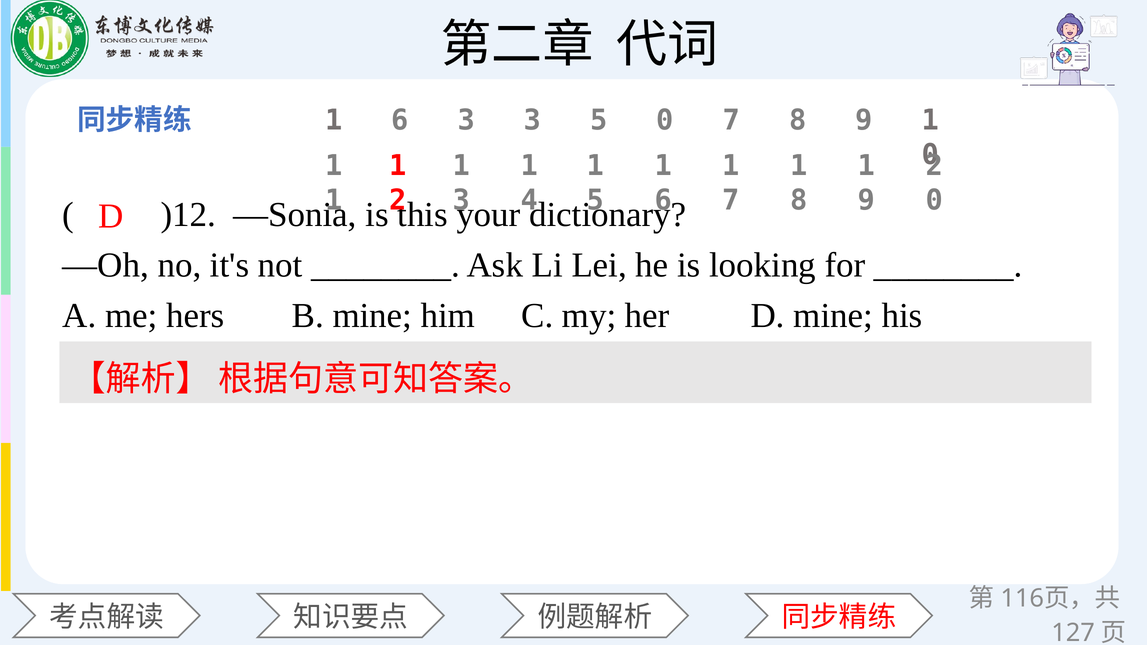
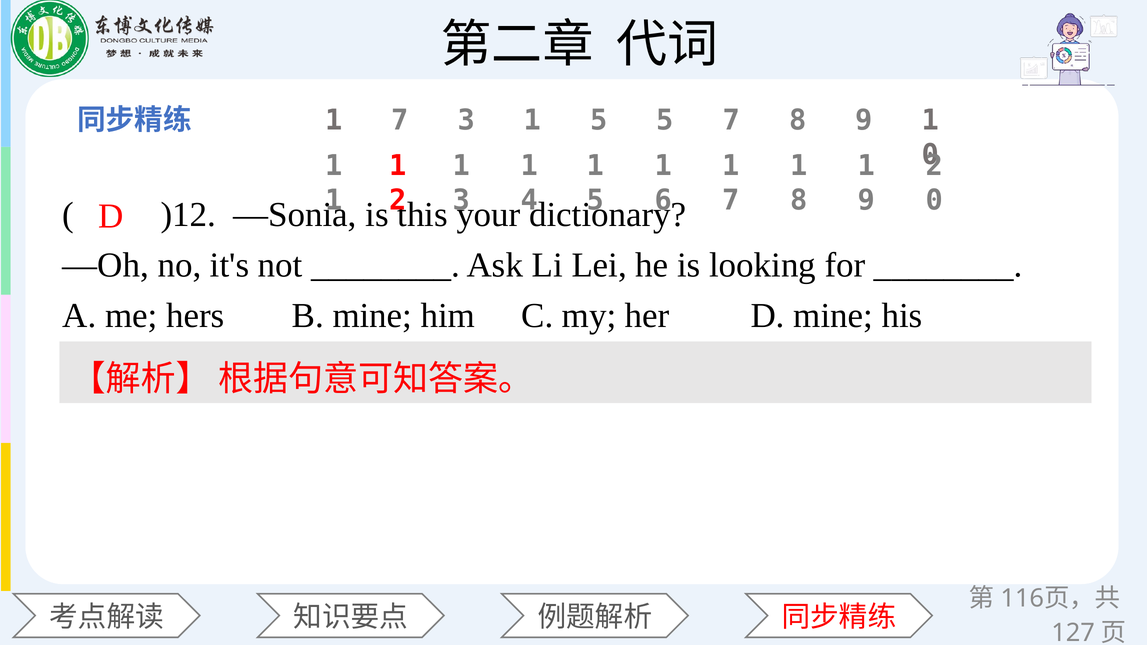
6: 6 -> 7 (400, 120)
3: 3 -> 1 (533, 120)
5 0: 0 -> 5 (665, 120)
